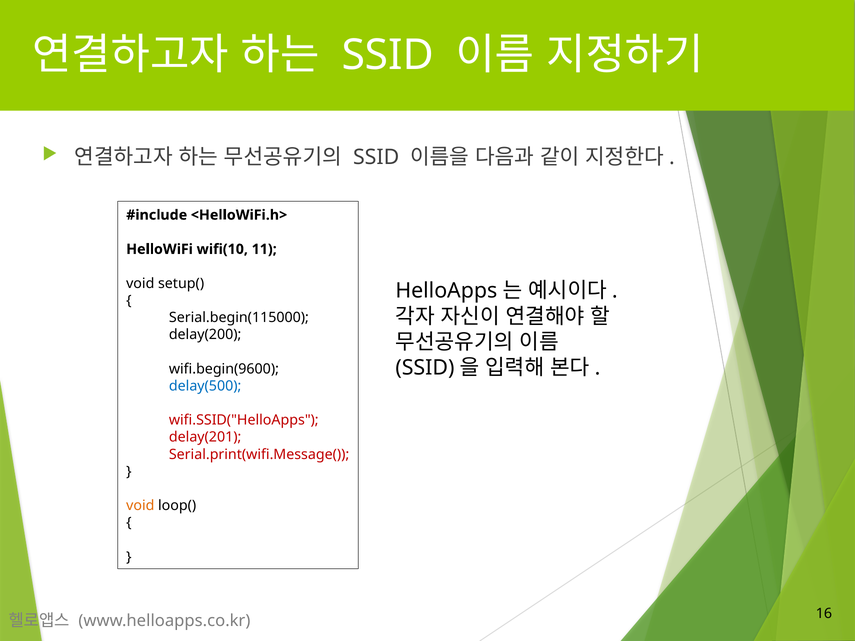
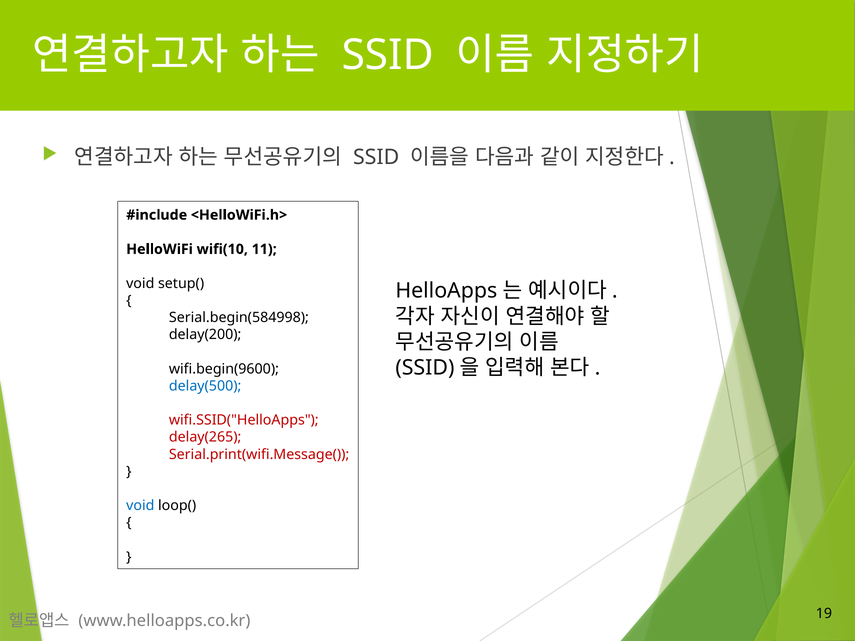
Serial.begin(115000: Serial.begin(115000 -> Serial.begin(584998 (239, 318)
delay(201: delay(201 -> delay(265 (205, 437)
void colour: orange -> blue (140, 506)
16: 16 -> 19 (824, 614)
